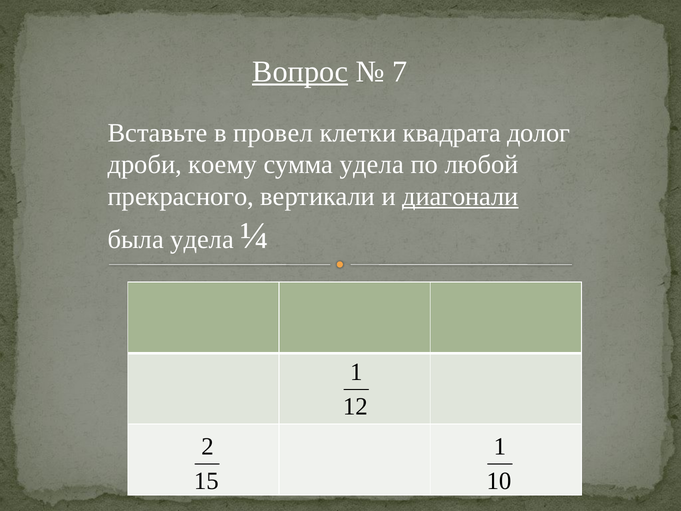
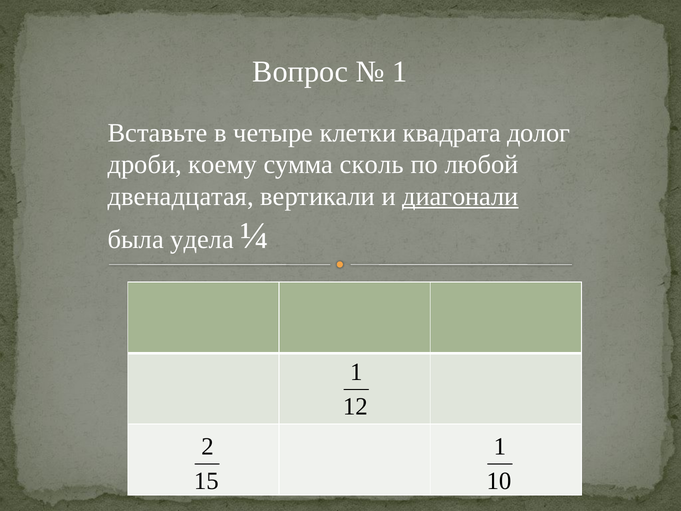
Вопрос underline: present -> none (300, 72)
7: 7 -> 1 (400, 72)
провел: провел -> четыре (273, 133)
сумма удела: удела -> сколь (372, 165)
прекрасного: прекрасного -> двенадцатая (181, 196)
